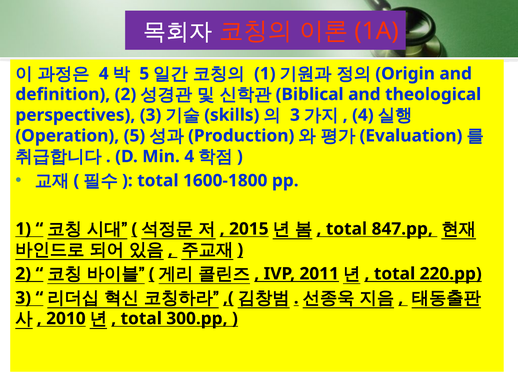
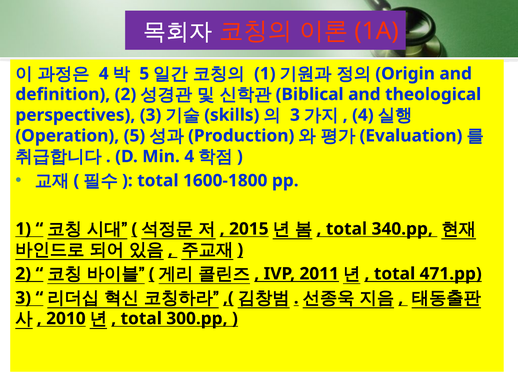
847.pp: 847.pp -> 340.pp (402, 229)
220.pp: 220.pp -> 471.pp (451, 274)
